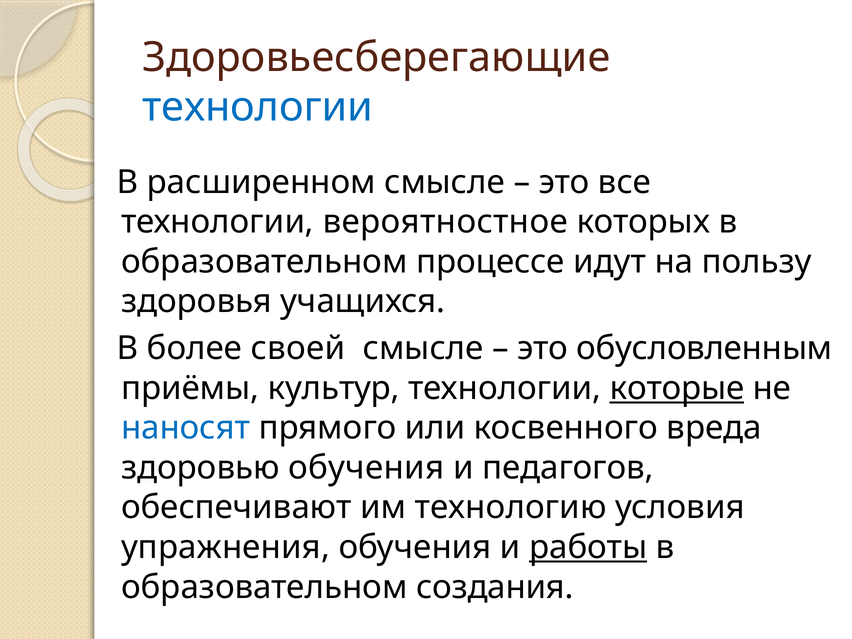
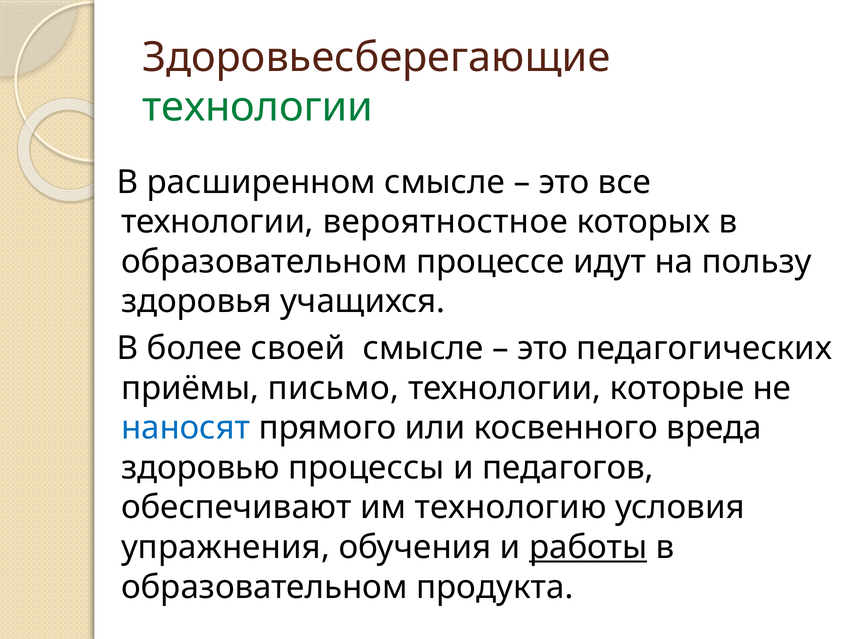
технологии colour: blue -> green (258, 107)
обусловленным: обусловленным -> педагогических (704, 348)
культур: культур -> письмо (334, 388)
которые underline: present -> none (677, 388)
здоровью обучения: обучения -> процессы (366, 468)
создания: создания -> продукта (495, 587)
